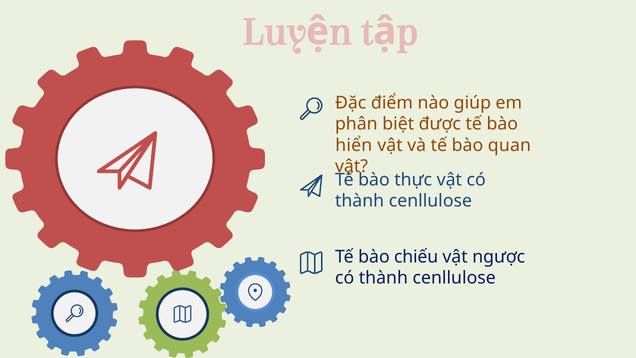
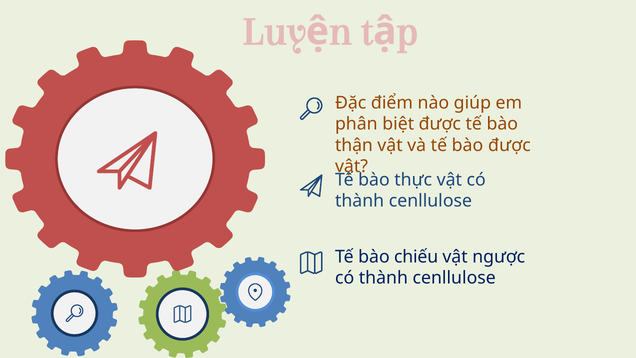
hiển: hiển -> thận (354, 145)
bào quan: quan -> được (509, 145)
